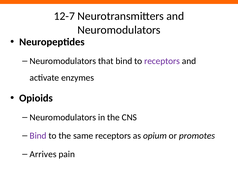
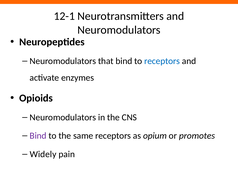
12-7: 12-7 -> 12-1 (64, 16)
receptors colour: purple -> blue (162, 61)
Arrives: Arrives -> Widely (43, 155)
